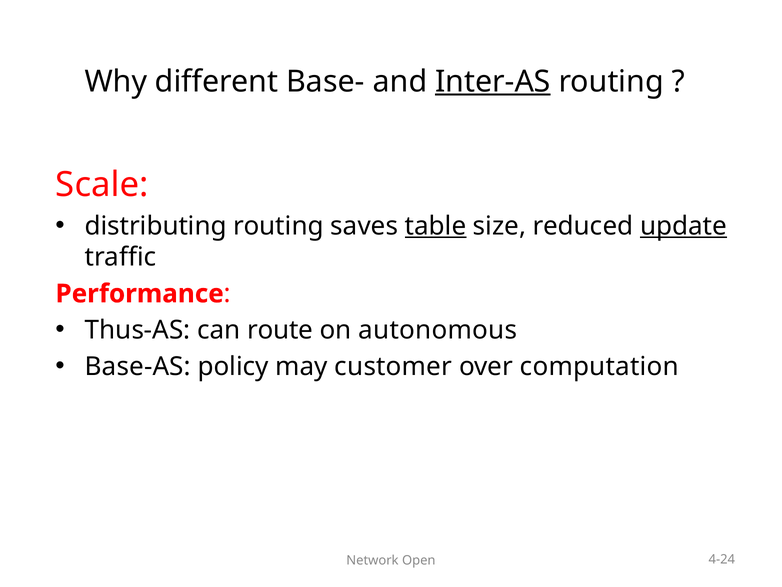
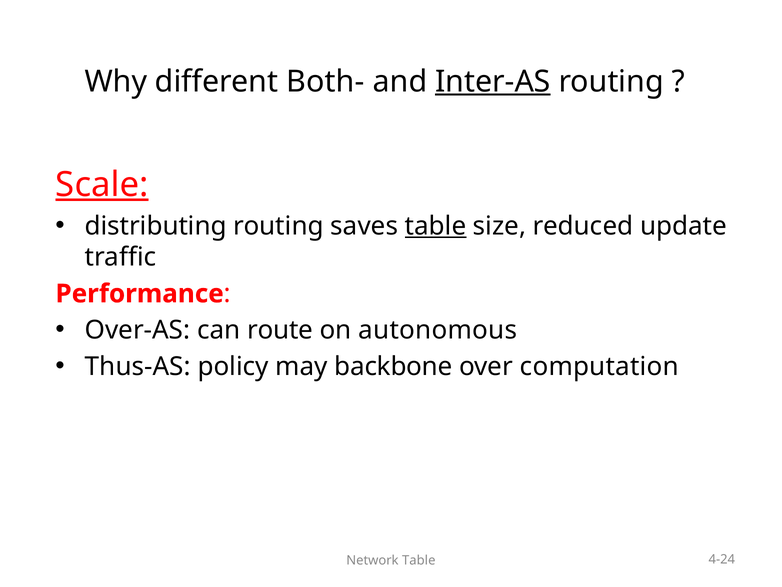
Base-: Base- -> Both- (325, 81)
Scale underline: none -> present (102, 185)
update underline: present -> none (683, 226)
Thus-AS: Thus-AS -> Over-AS (138, 330)
Base-AS: Base-AS -> Thus-AS (138, 366)
customer: customer -> backbone (393, 366)
Network Open: Open -> Table (419, 560)
